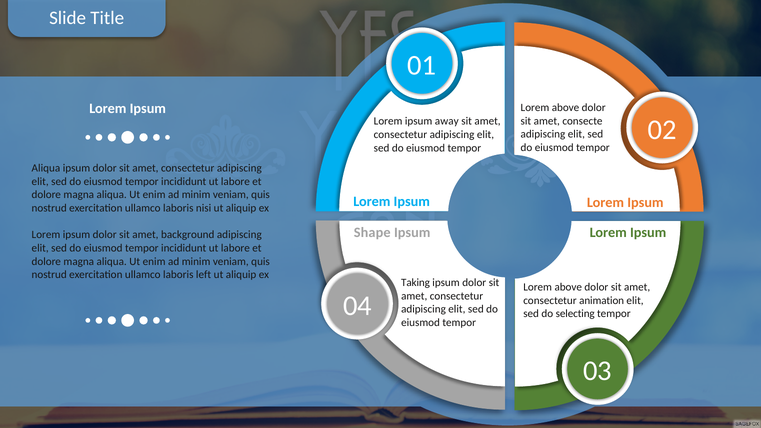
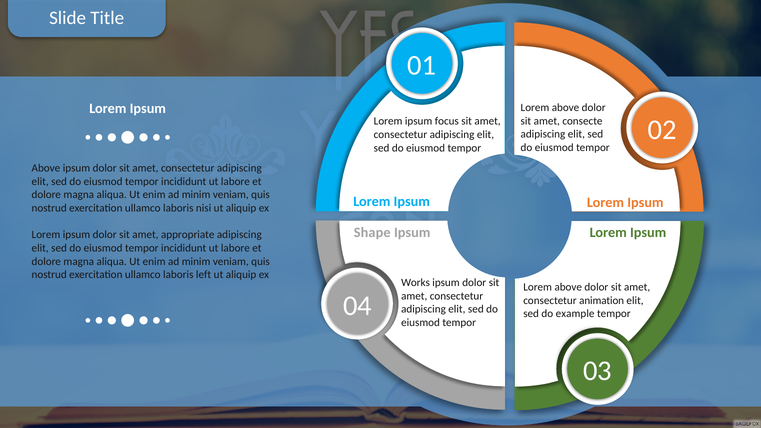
away: away -> focus (447, 121)
Aliqua: Aliqua -> Above (46, 168)
background: background -> appropriate (188, 235)
Taking: Taking -> Works (415, 283)
selecting: selecting -> example (575, 314)
